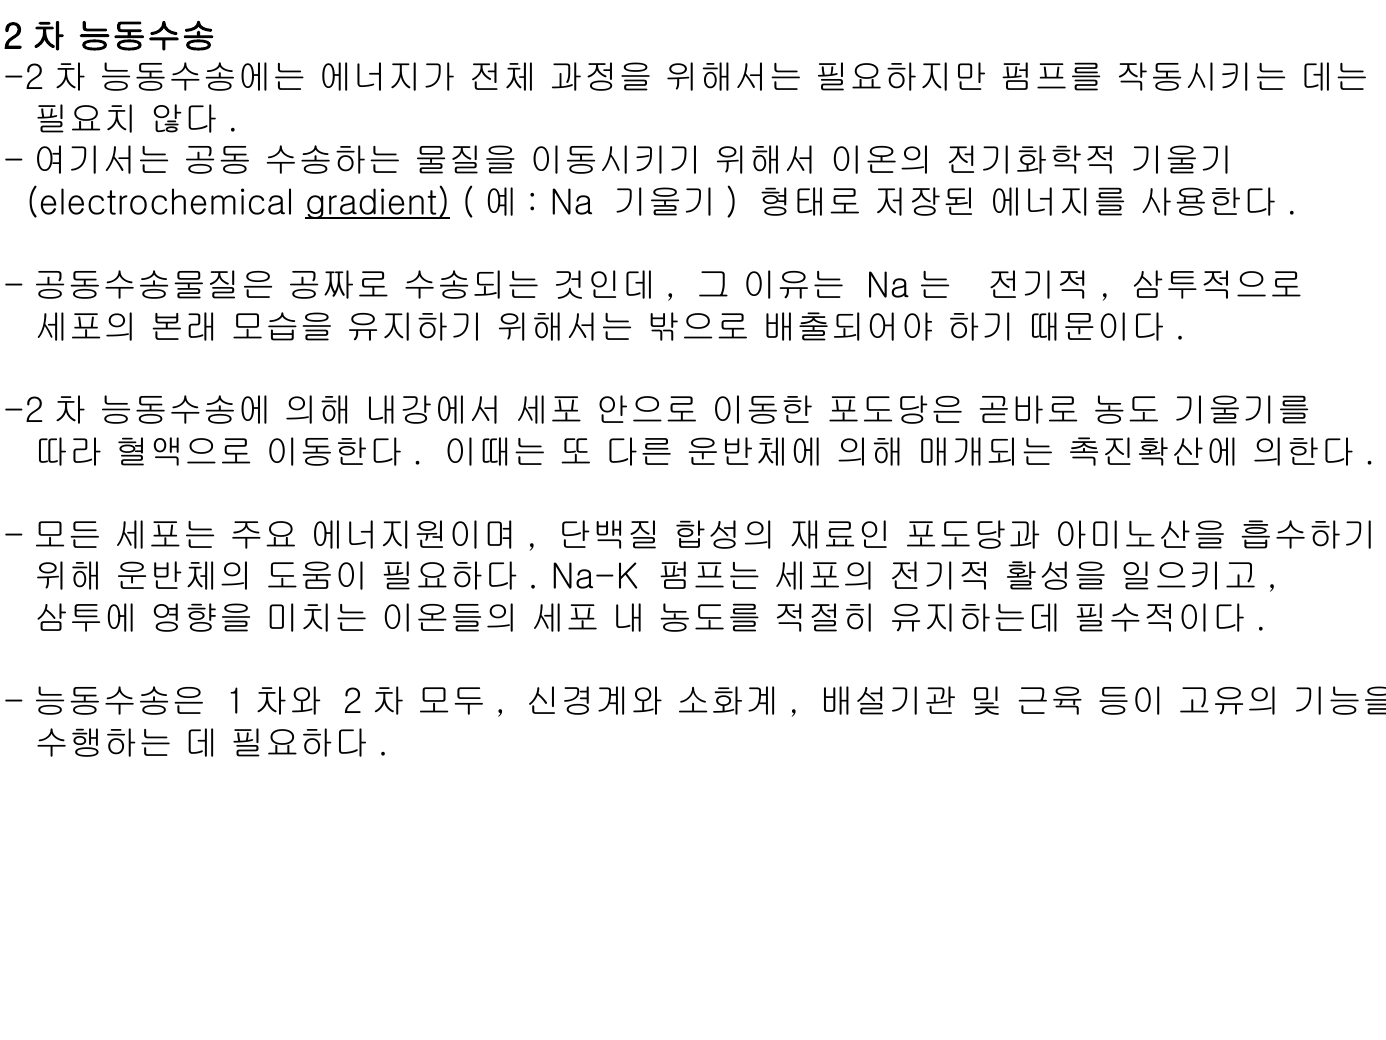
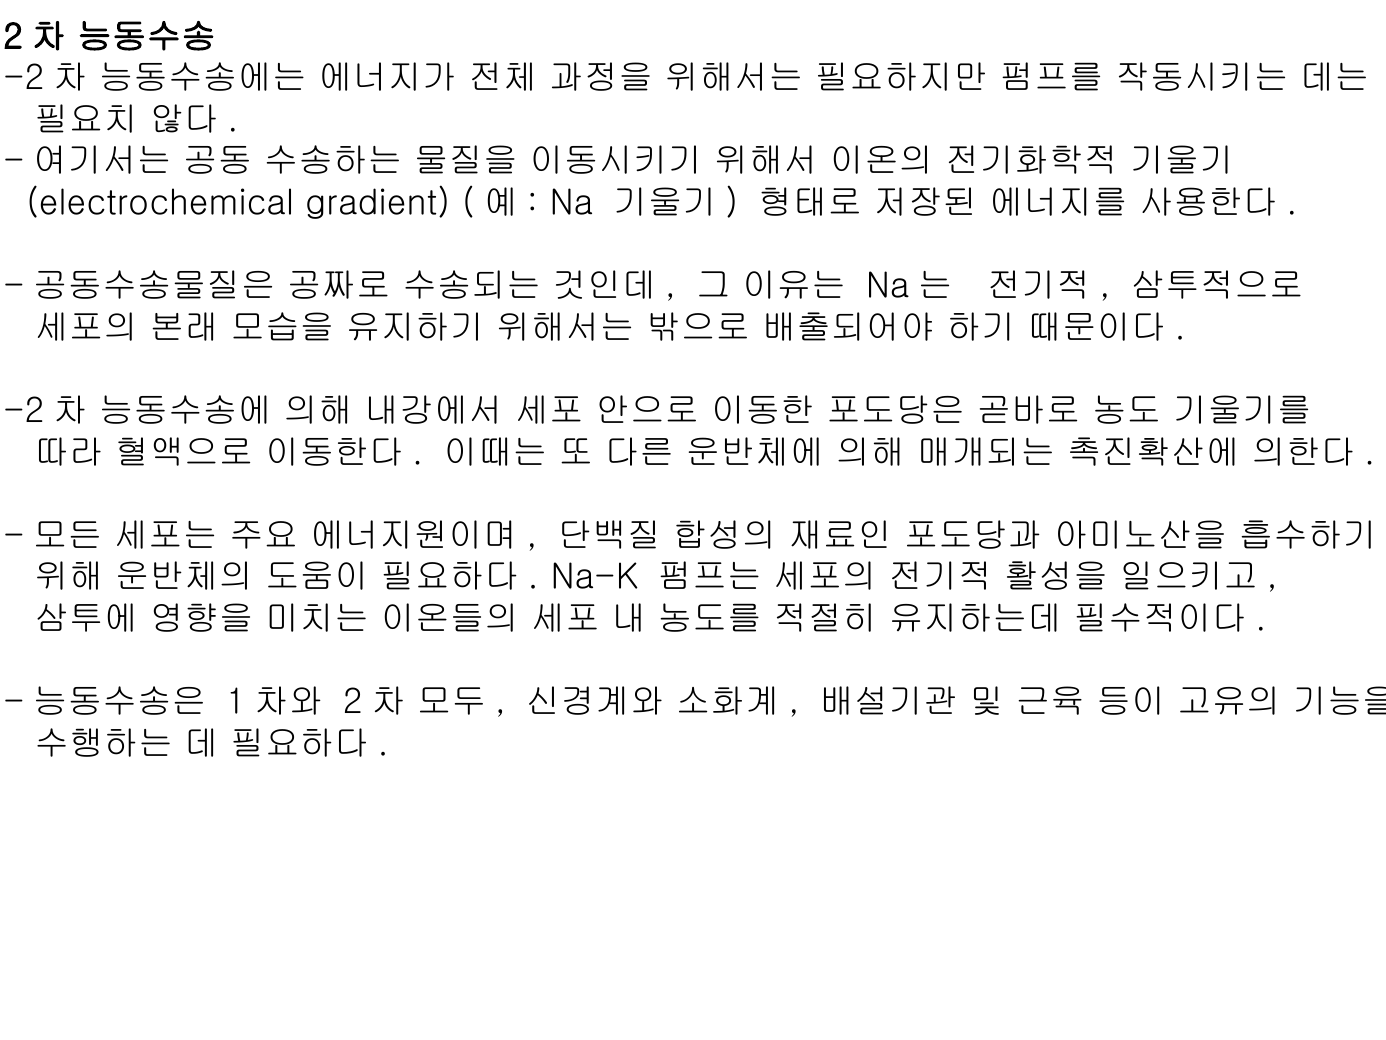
gradient underline: present -> none (378, 203)
